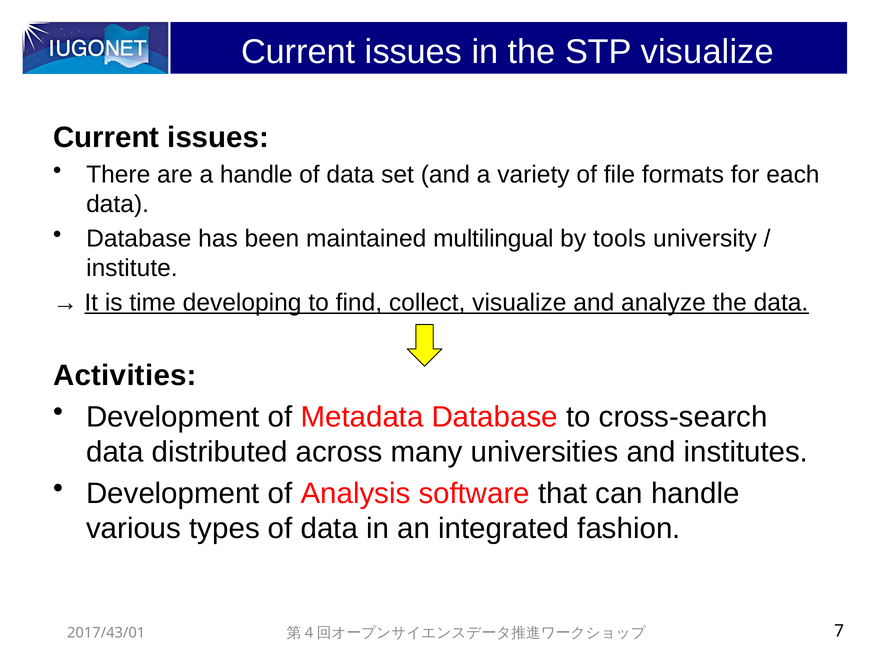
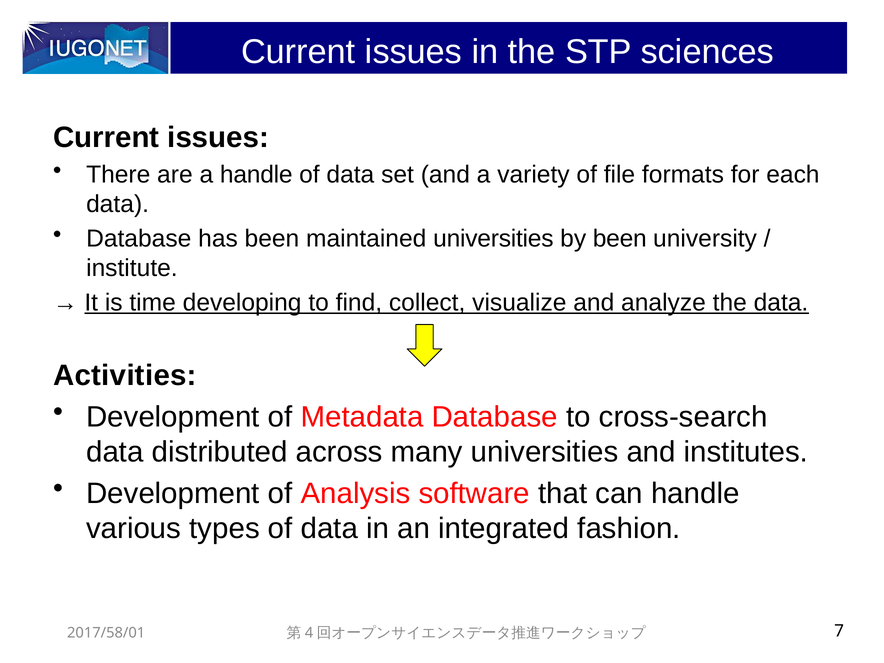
STP visualize: visualize -> sciences (707, 52)
maintained multilingual: multilingual -> universities (493, 239)
by tools: tools -> been (620, 239)
2017/43/01: 2017/43/01 -> 2017/58/01 (106, 633)
